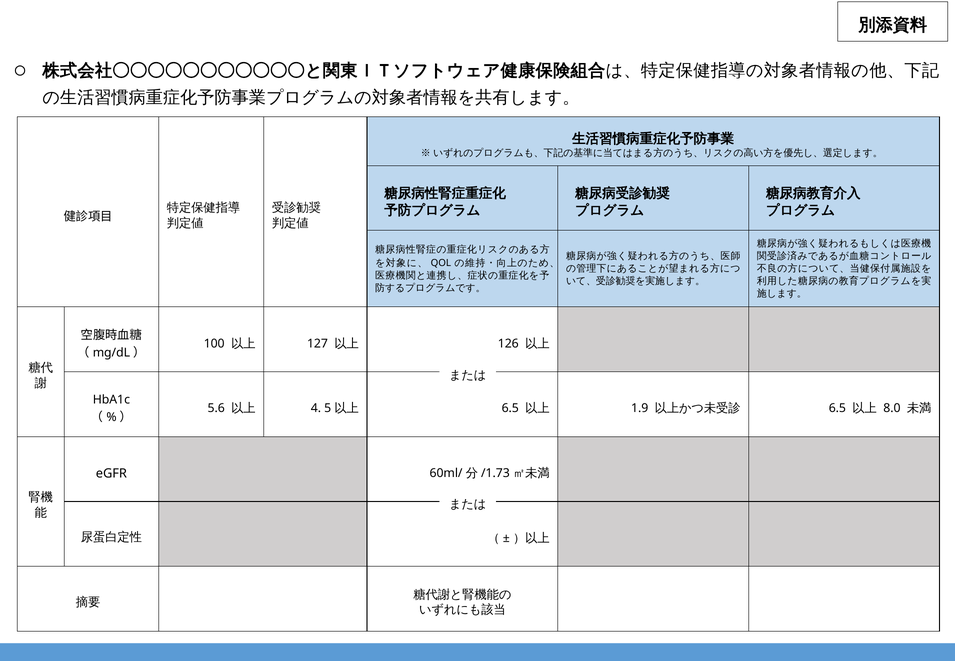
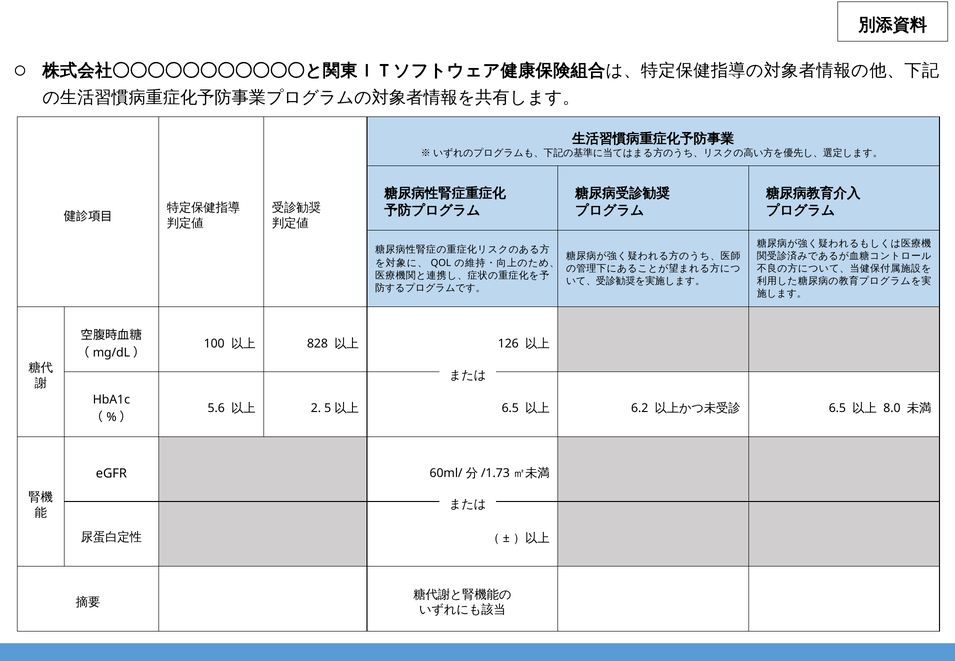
127: 127 -> 828 (317, 344)
4: 4 -> 2 (316, 408)
1.9: 1.9 -> 6.2 (640, 408)
